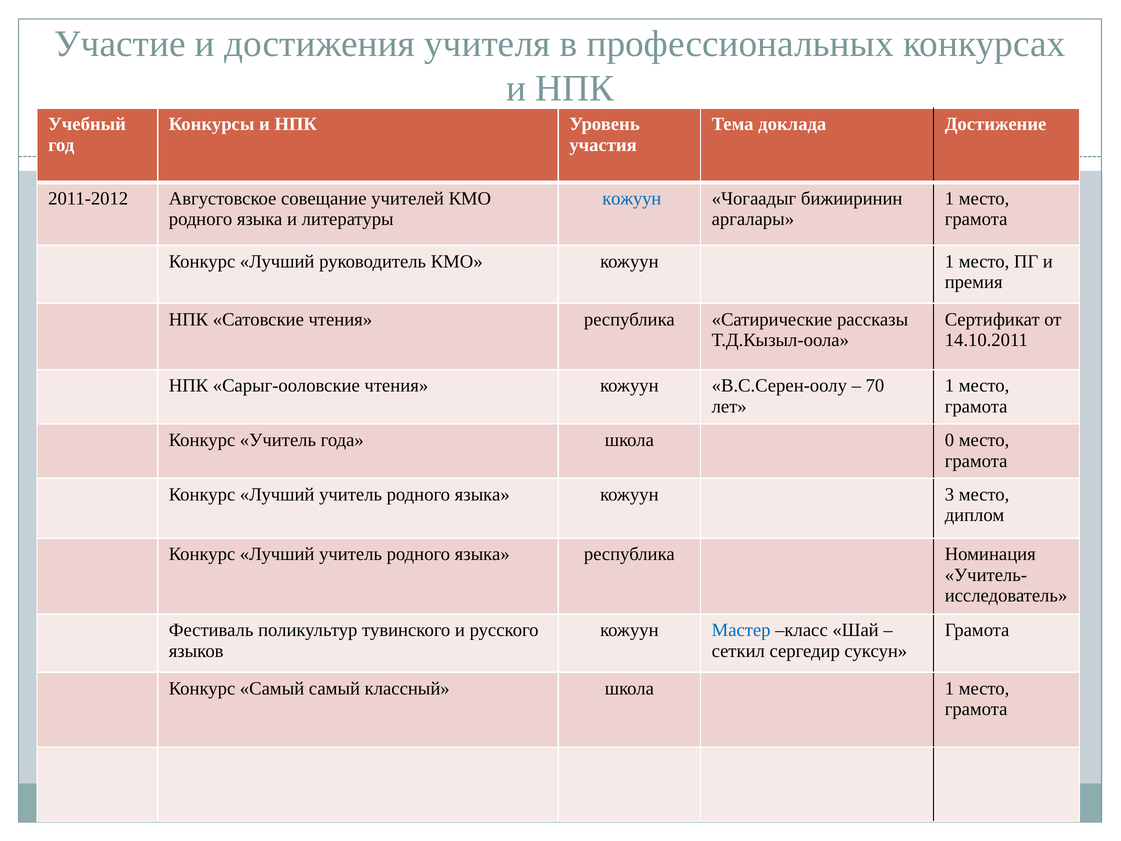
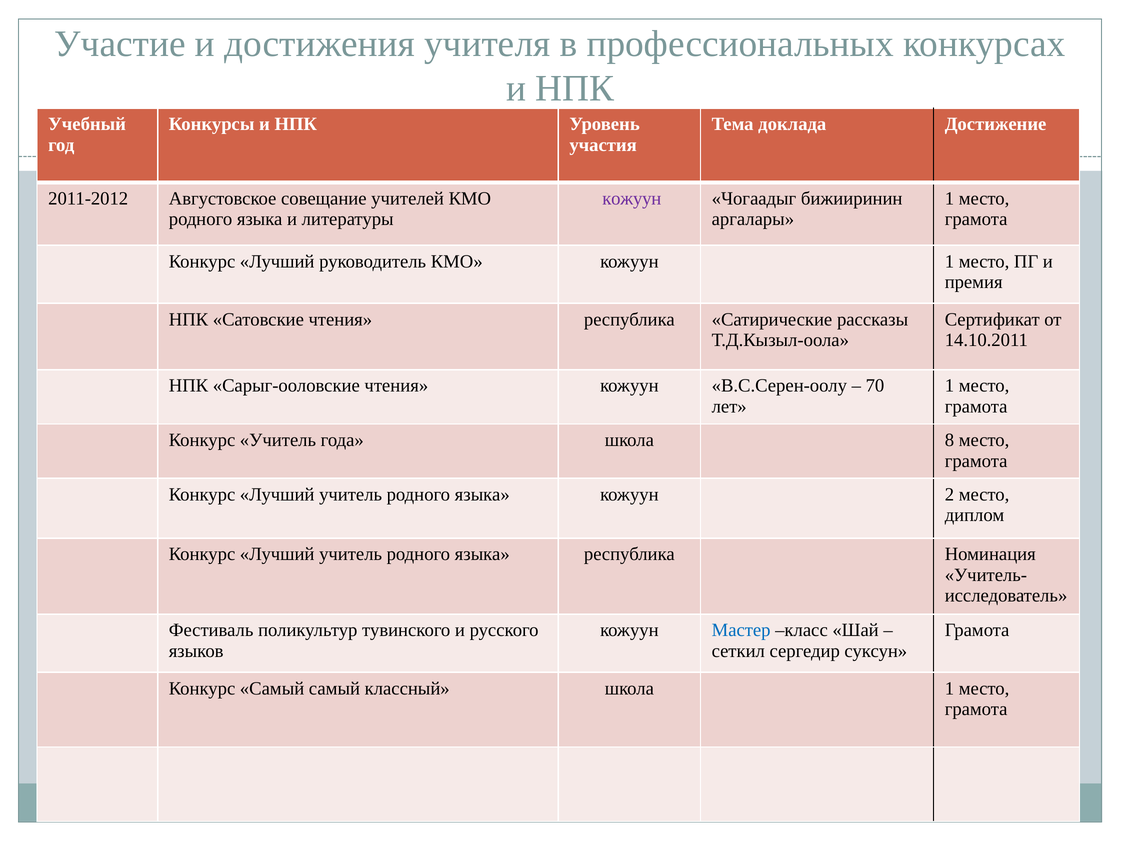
кожуун colour: blue -> purple (632, 198)
0: 0 -> 8 (949, 440)
3: 3 -> 2 (949, 494)
